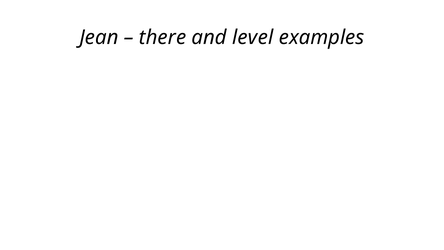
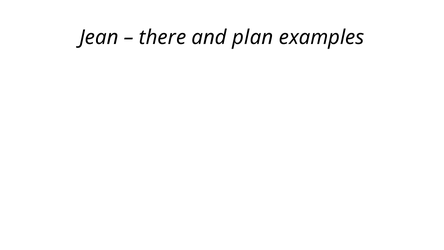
level: level -> plan (253, 37)
